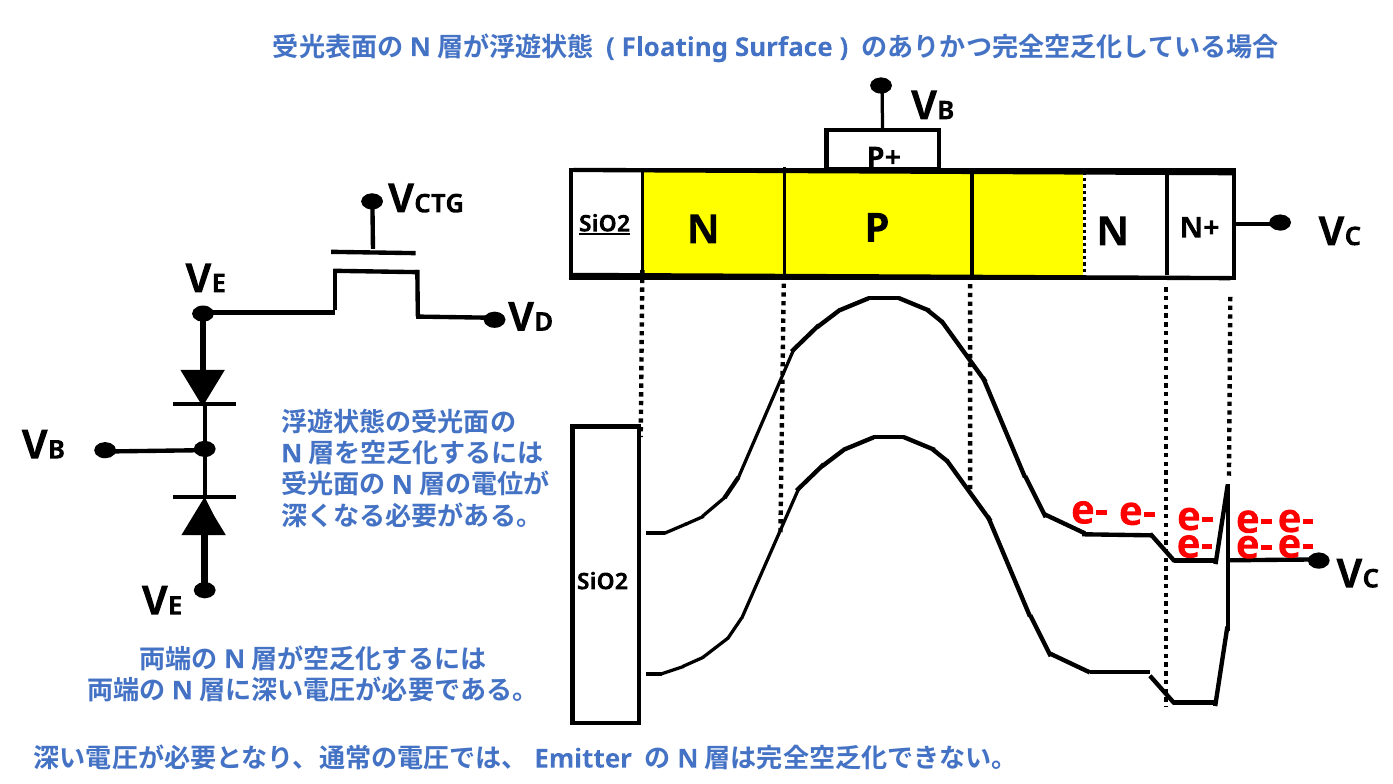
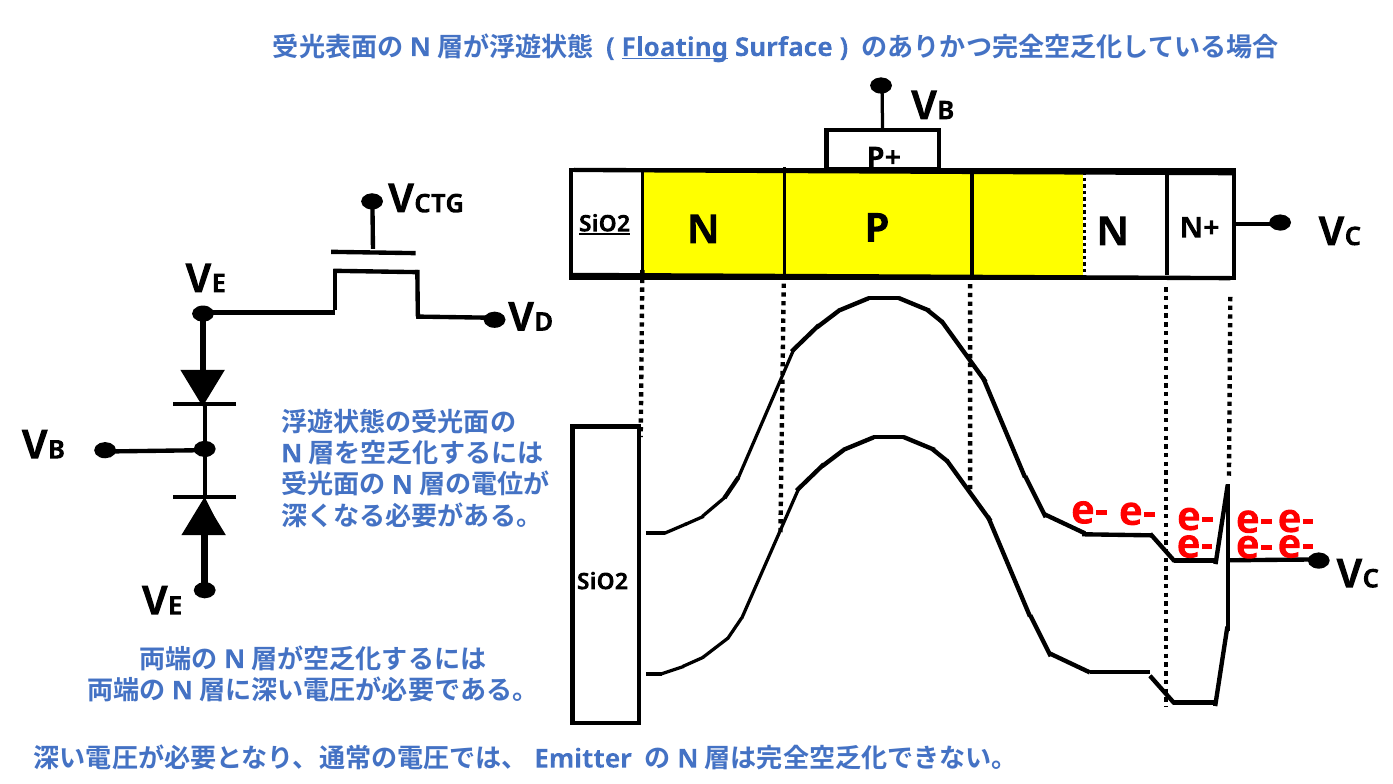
Floating underline: none -> present (675, 47)
